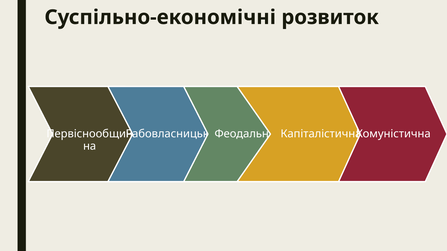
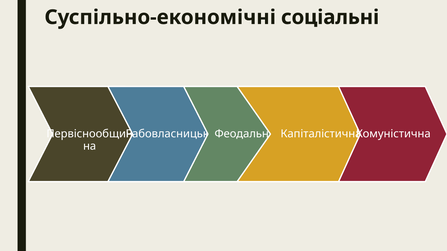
розвиток: розвиток -> соціальні (330, 17)
